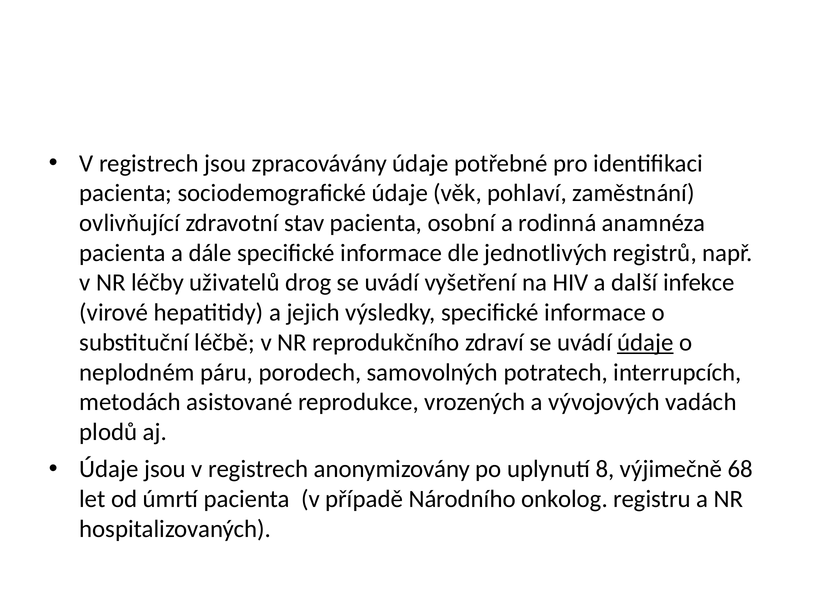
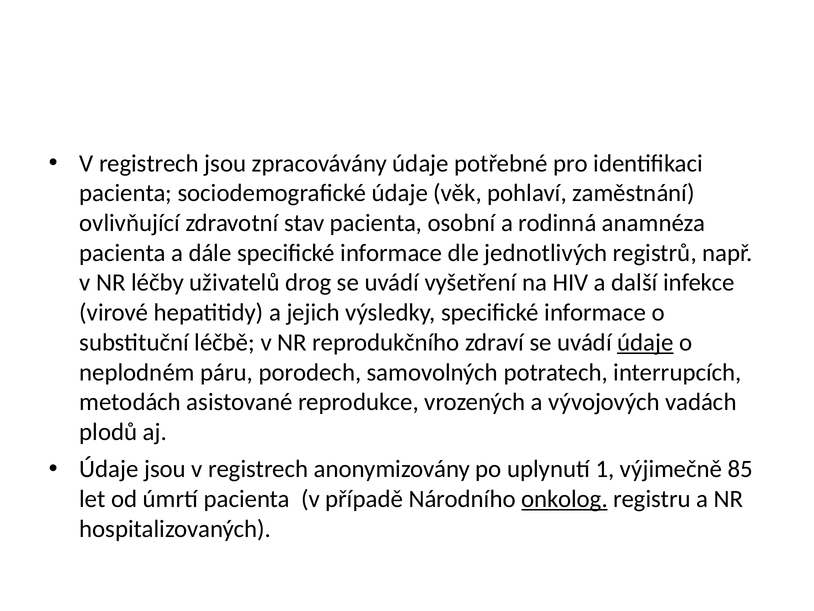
8: 8 -> 1 (605, 469)
68: 68 -> 85 (740, 469)
onkolog underline: none -> present (565, 499)
